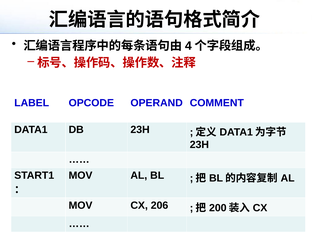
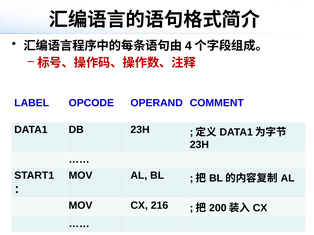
206: 206 -> 216 (160, 206)
